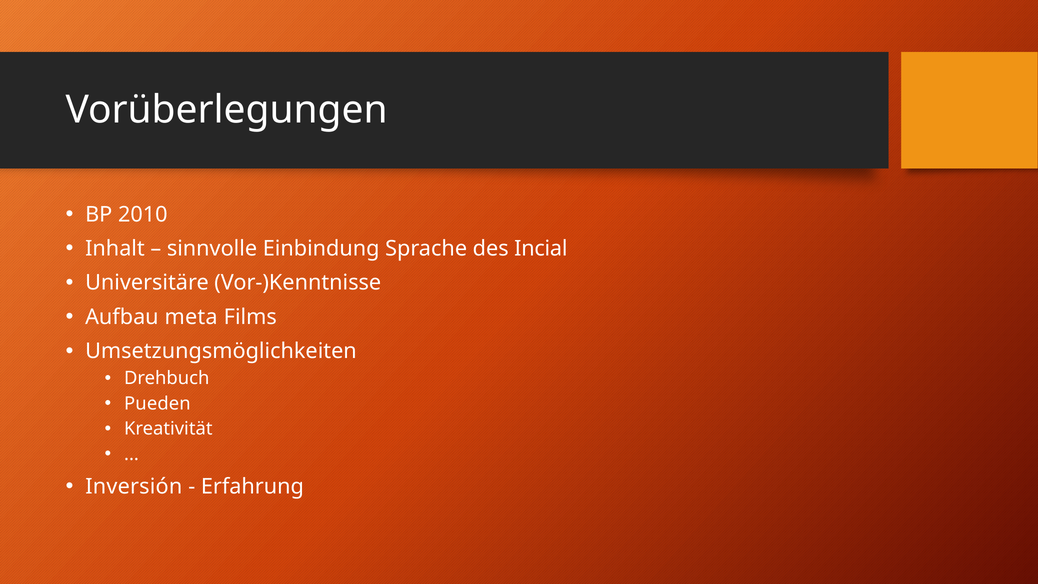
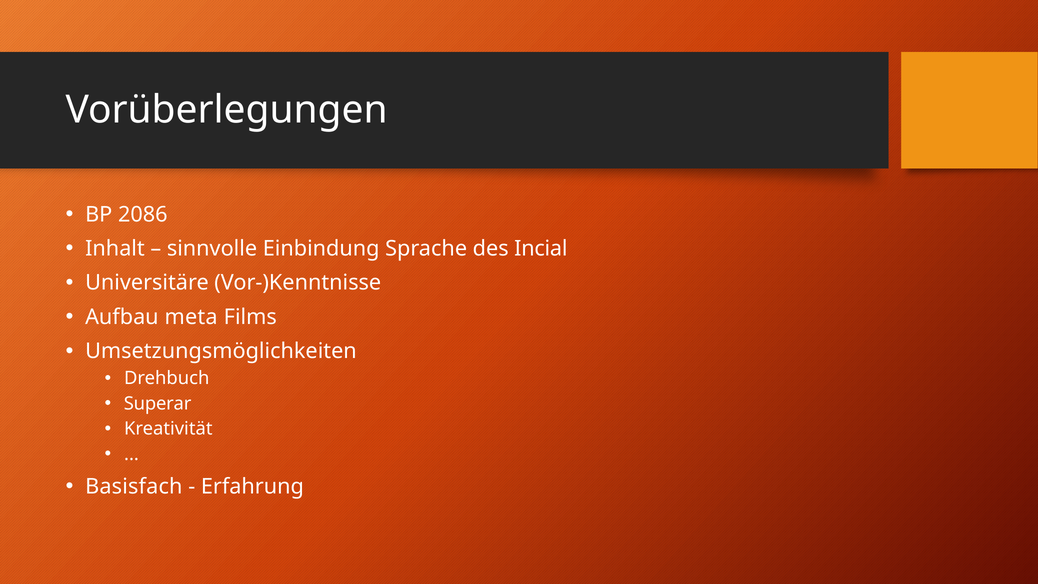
2010: 2010 -> 2086 (143, 214)
Pueden: Pueden -> Superar (158, 403)
Inversión: Inversión -> Basisfach (134, 486)
